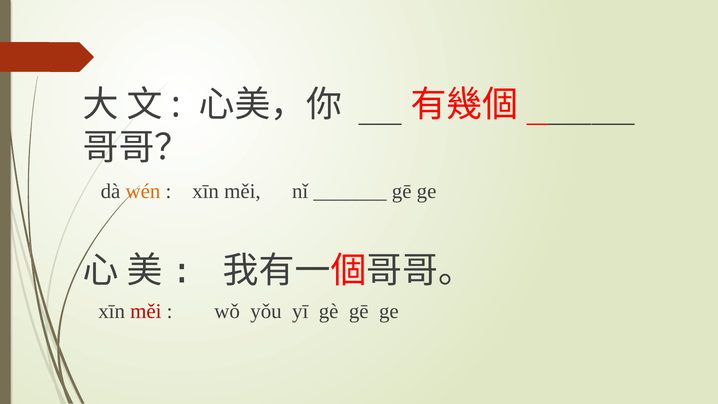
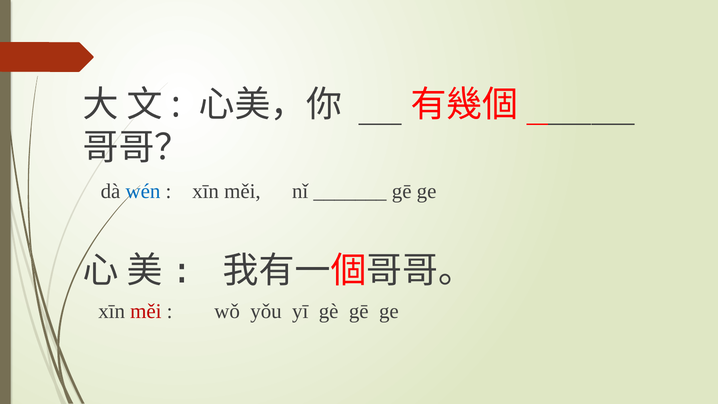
wén colour: orange -> blue (143, 191)
